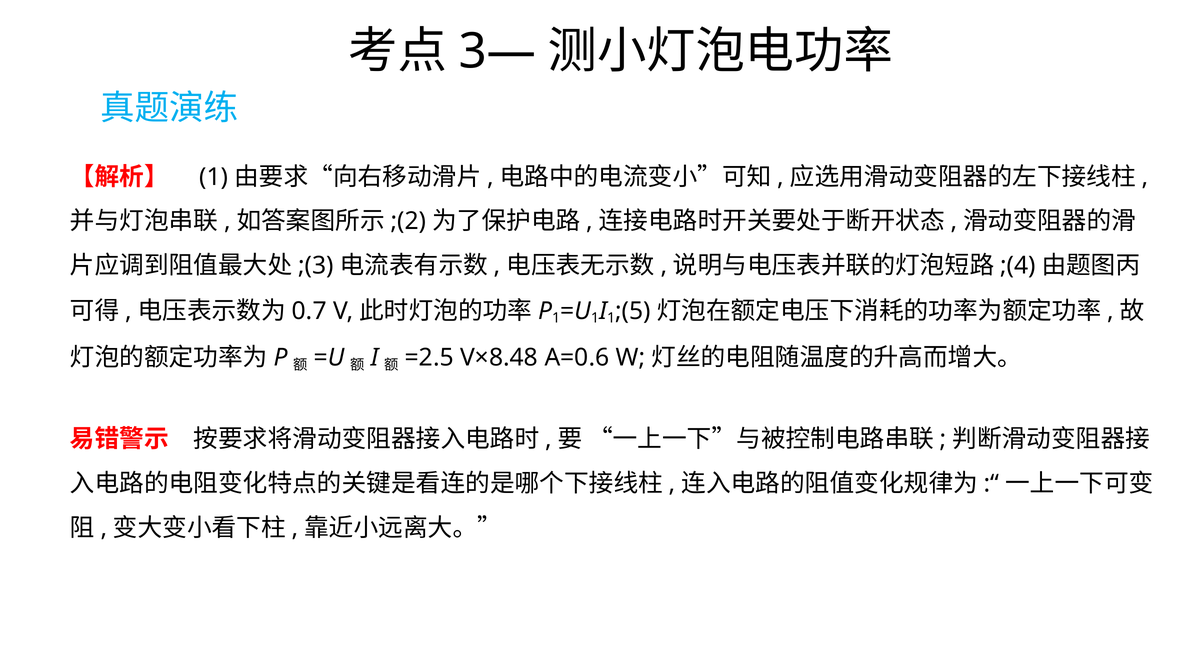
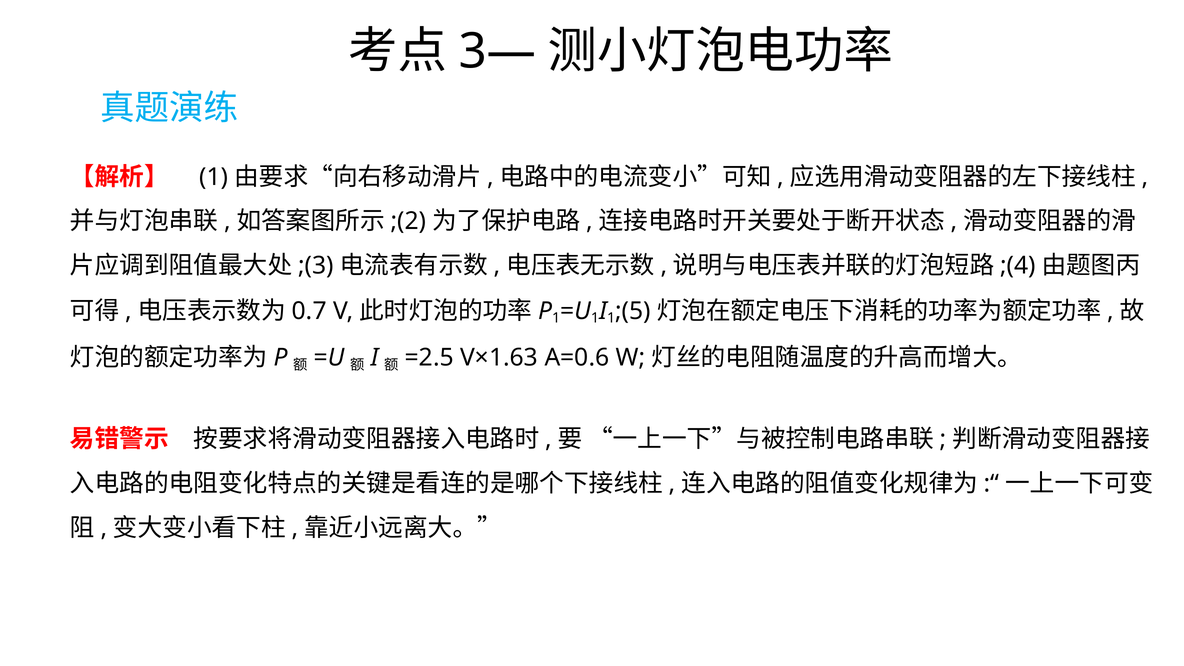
V×8.48: V×8.48 -> V×1.63 (499, 358)
